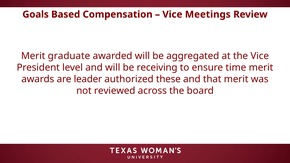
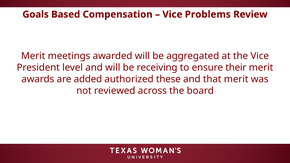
Meetings: Meetings -> Problems (208, 14)
graduate: graduate -> meetings (69, 56)
time: time -> their (236, 68)
leader: leader -> added (88, 79)
